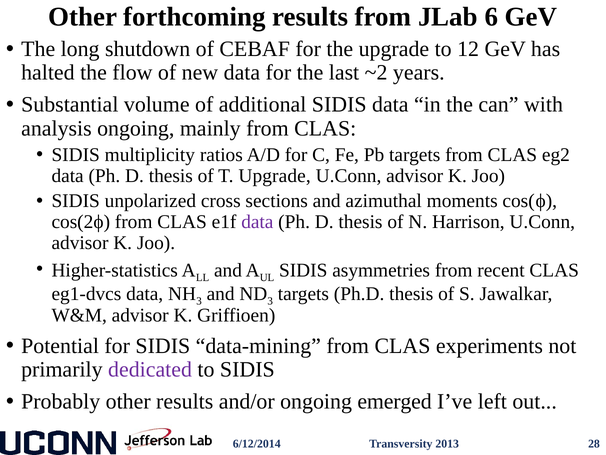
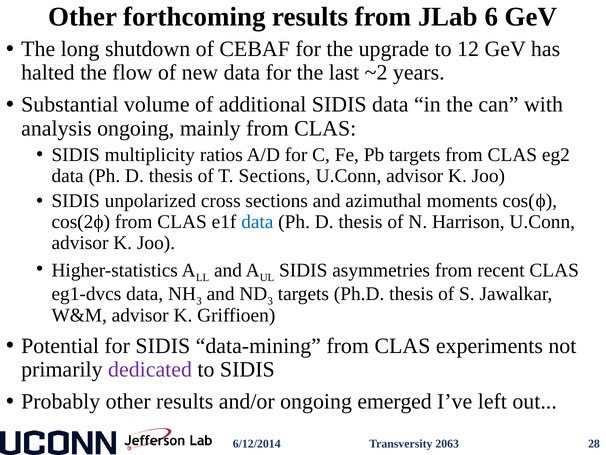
T Upgrade: Upgrade -> Sections (275, 176)
data colour: purple -> blue (257, 222)
2013: 2013 -> 2063 (447, 443)
